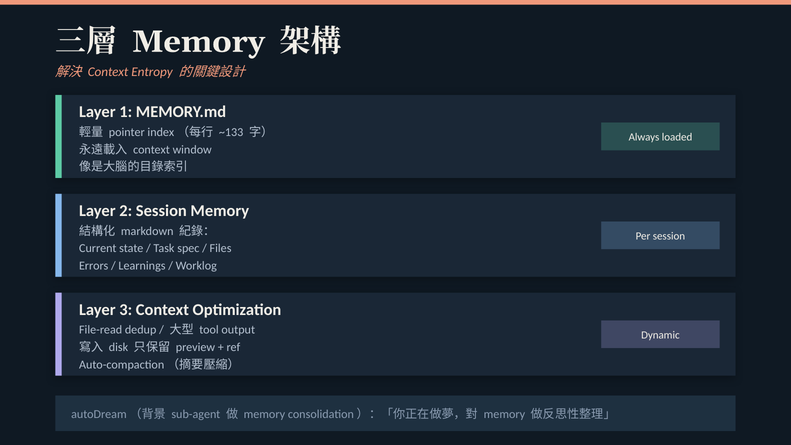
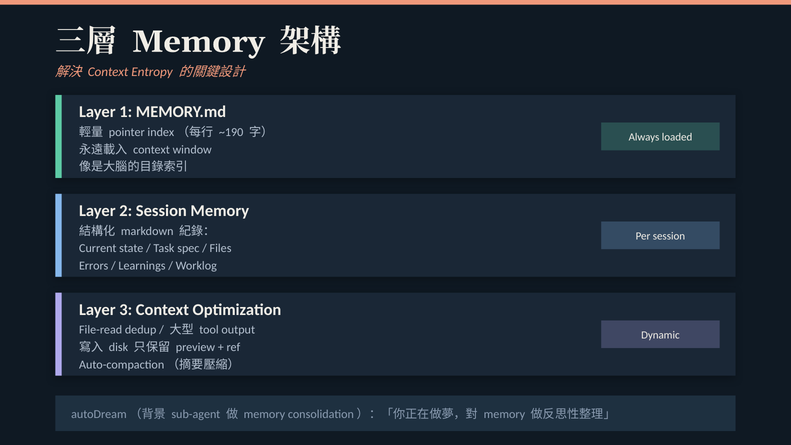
~133: ~133 -> ~190 (231, 132)
